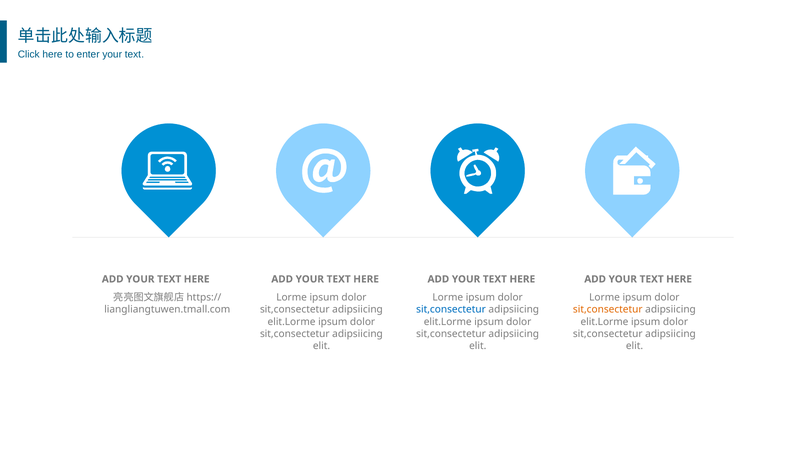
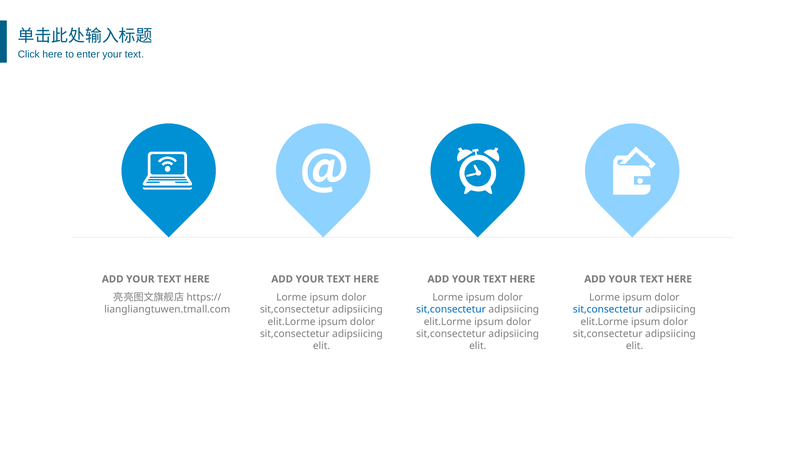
sit,consectetur colour: orange -> blue (608, 309)
